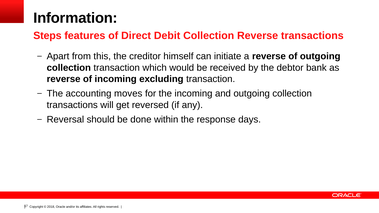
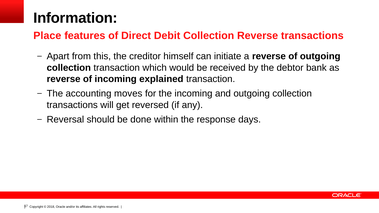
Steps: Steps -> Place (47, 36)
excluding: excluding -> explained (161, 79)
